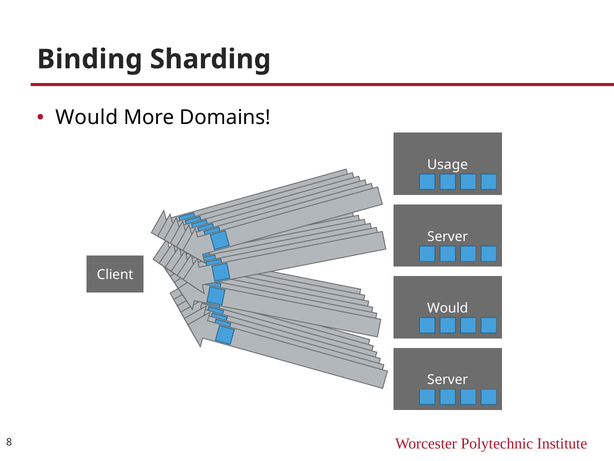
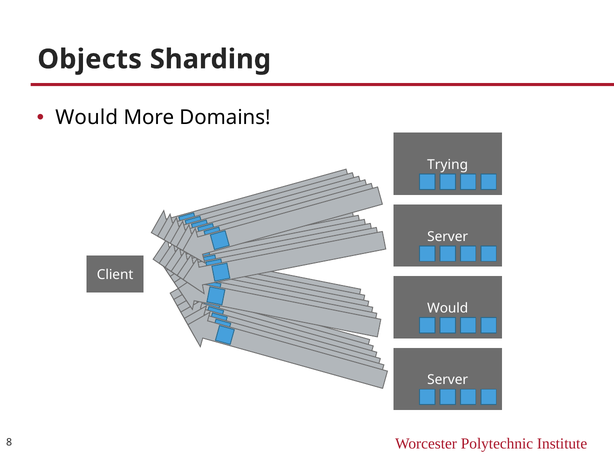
Binding: Binding -> Objects (90, 59)
Usage: Usage -> Trying (448, 165)
